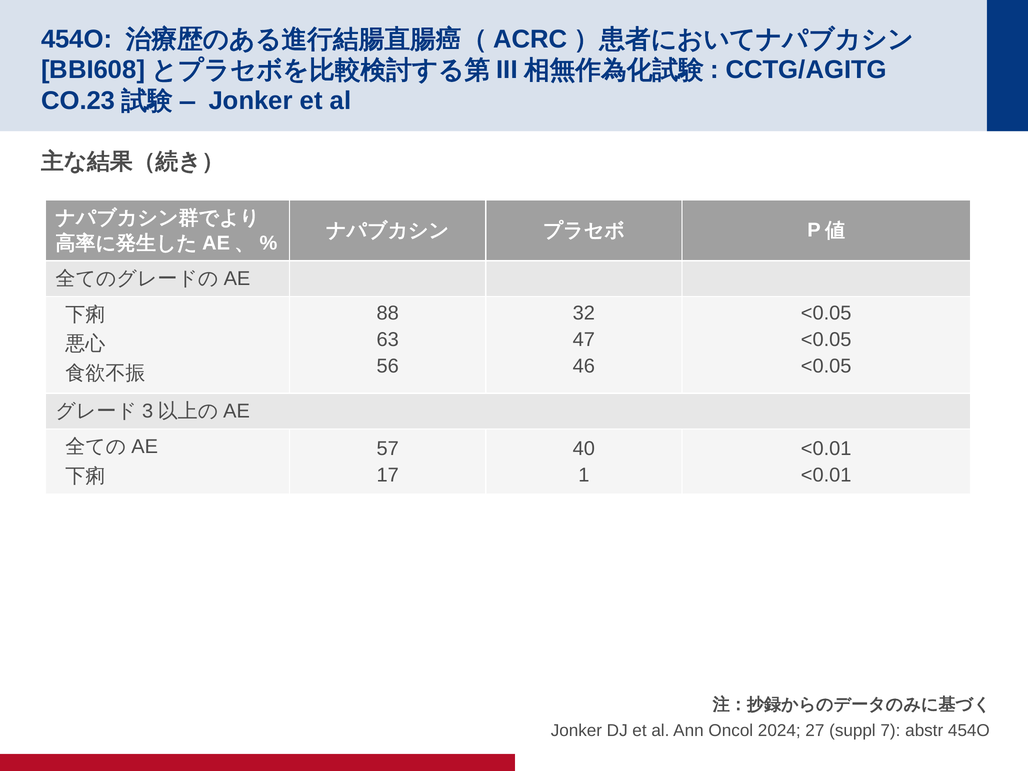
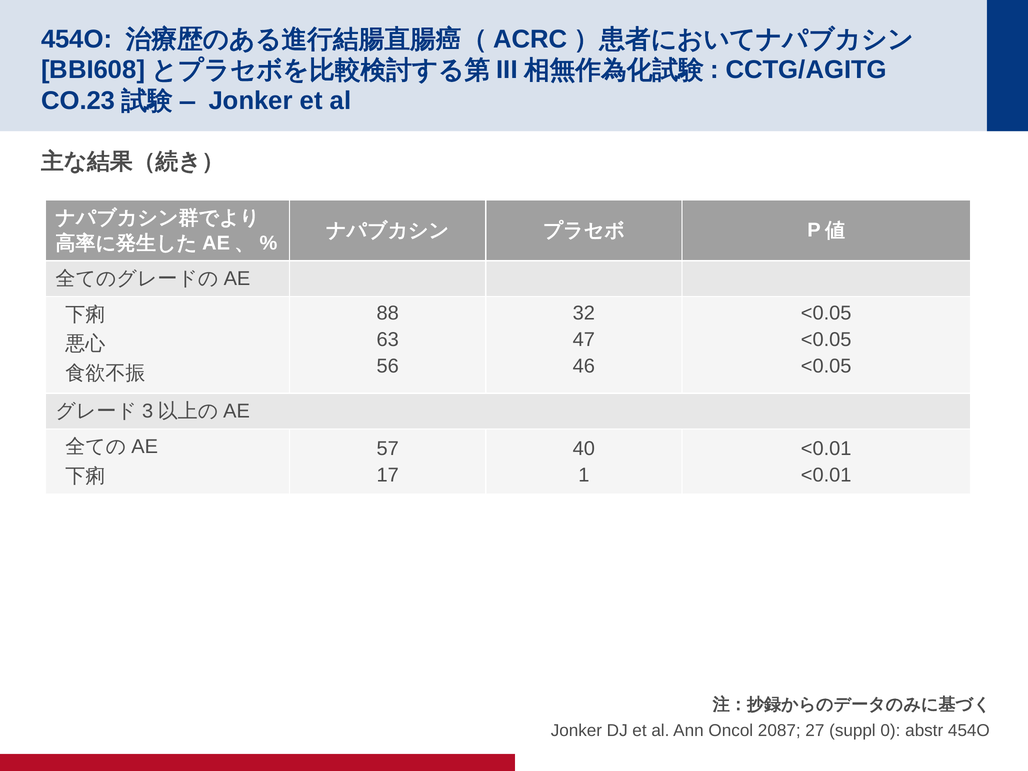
2024: 2024 -> 2087 (779, 731)
7: 7 -> 0 (890, 731)
